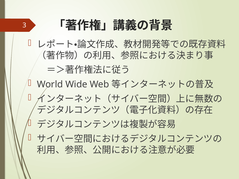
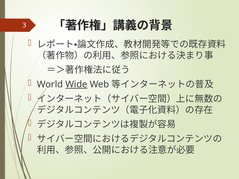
Wide underline: none -> present (76, 84)
